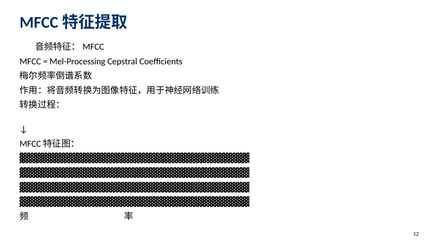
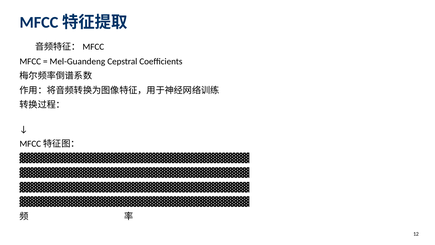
Mel-Processing: Mel-Processing -> Mel-Guandeng (77, 61)
